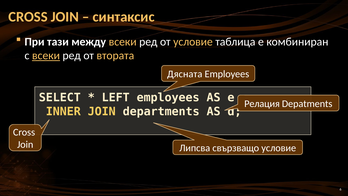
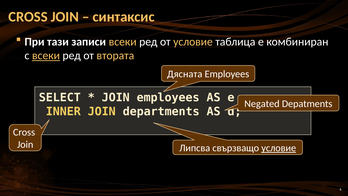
между: между -> записи (89, 42)
LEFT: LEFT -> JOIN (116, 98)
Релация: Релация -> Negated (262, 104)
условие underline: none -> present (279, 148)
